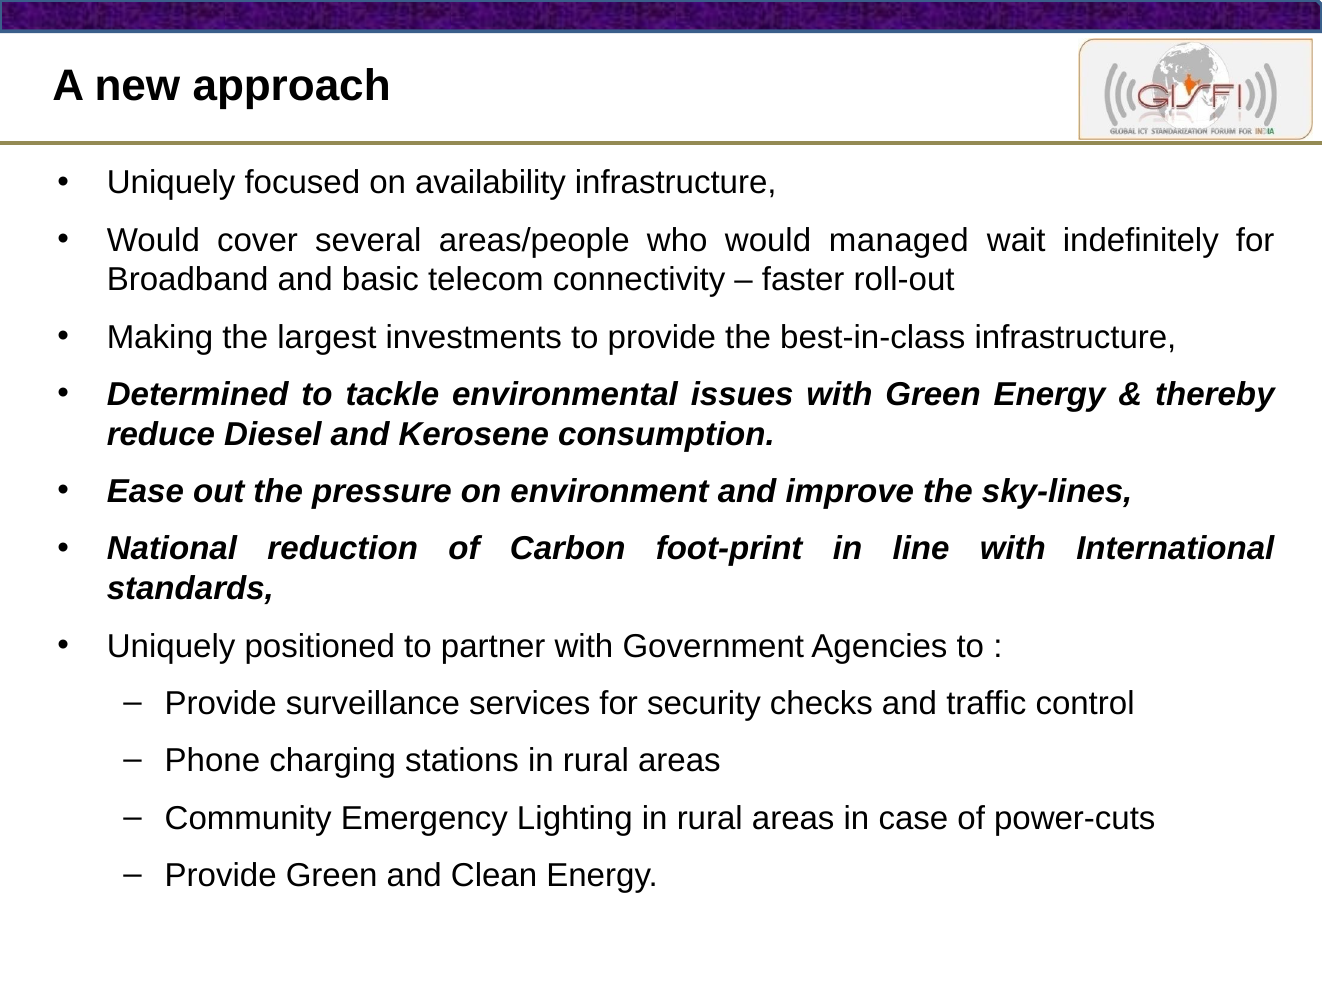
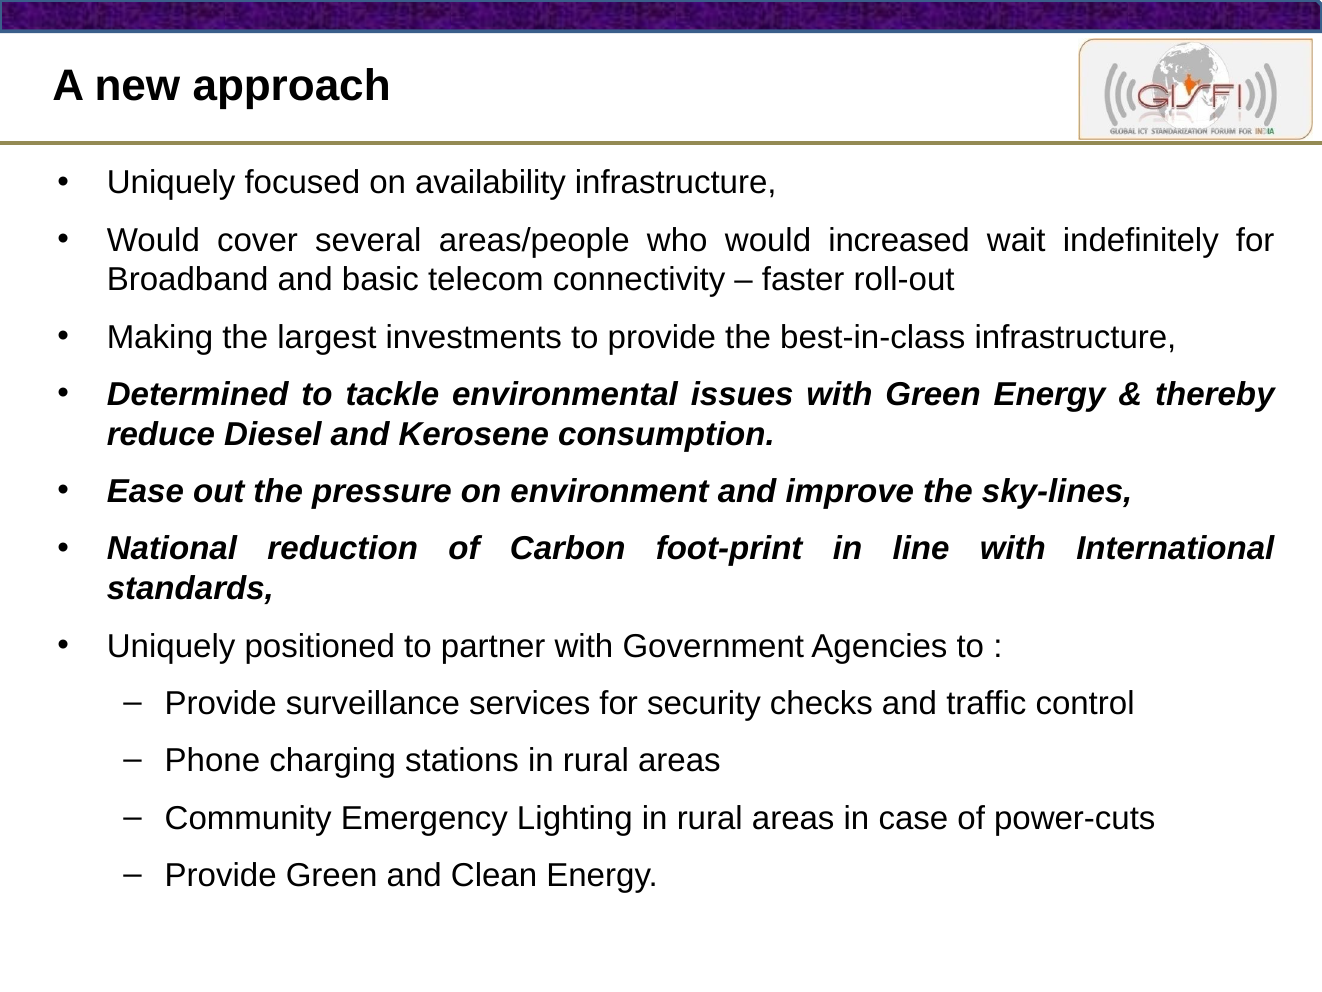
managed: managed -> increased (899, 240)
